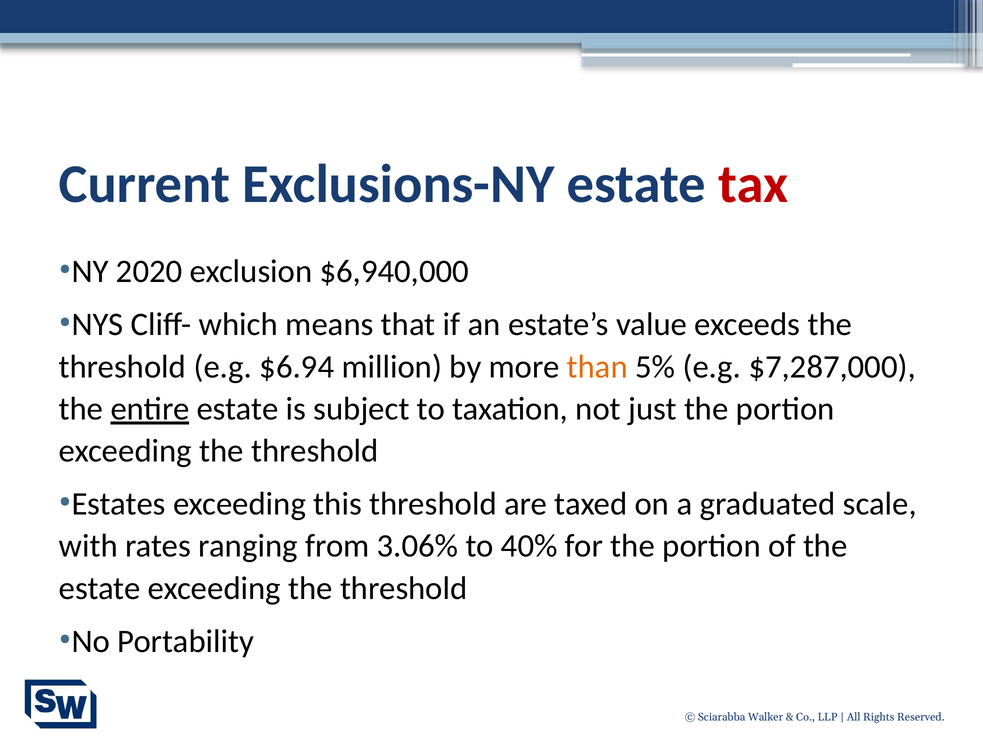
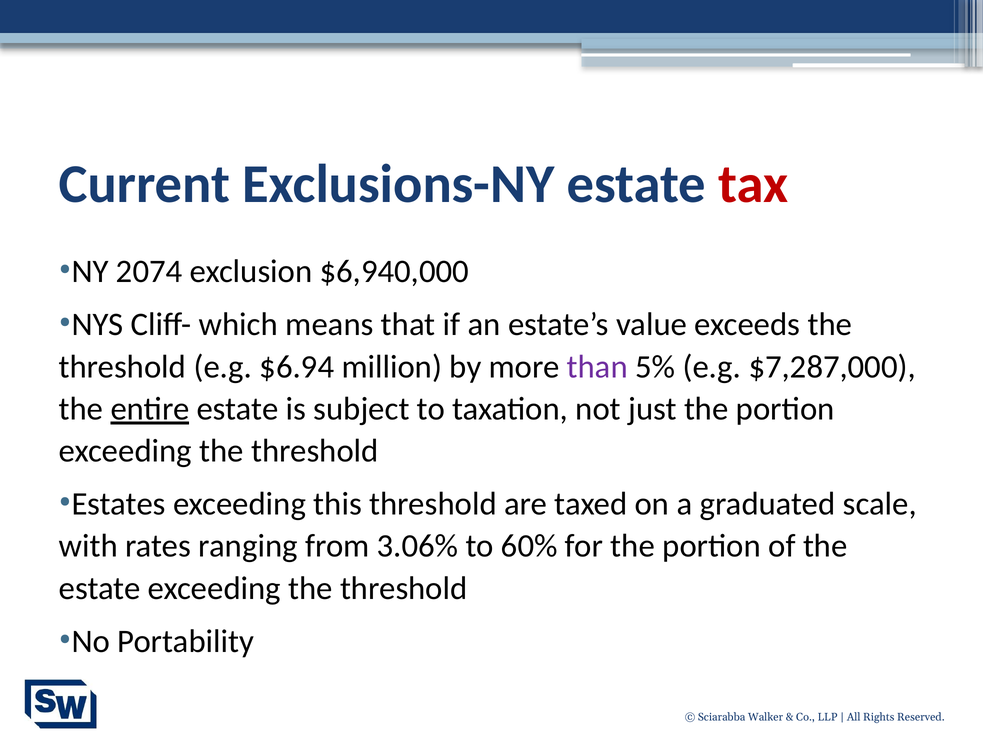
2020: 2020 -> 2074 (149, 271)
than colour: orange -> purple (597, 366)
40%: 40% -> 60% (529, 546)
